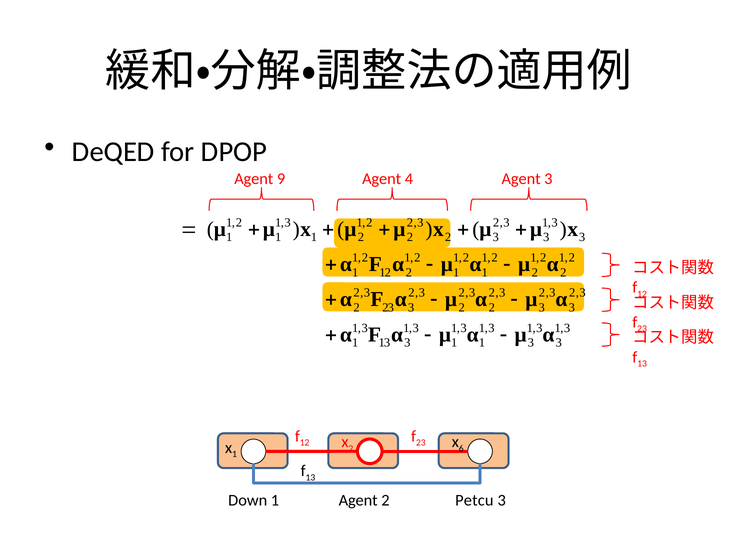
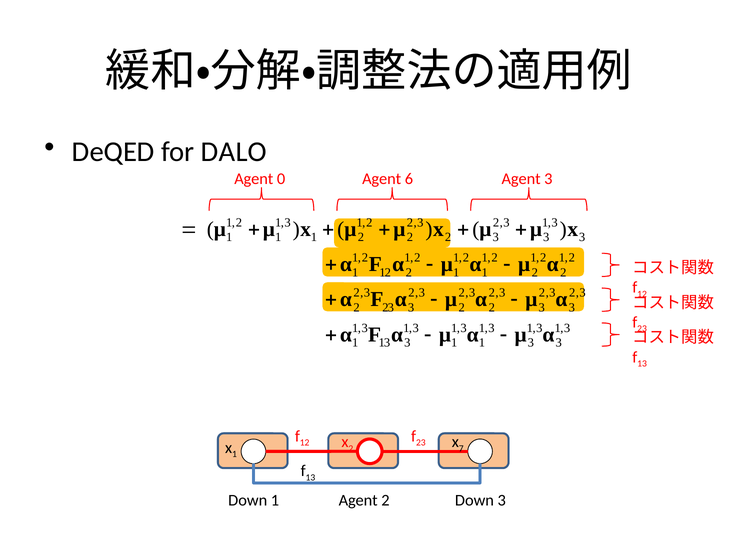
DPOP: DPOP -> DALO (234, 152)
9: 9 -> 0 (281, 179)
4: 4 -> 6 (409, 179)
6: 6 -> 7 (461, 449)
2 Petcu: Petcu -> Down (474, 501)
